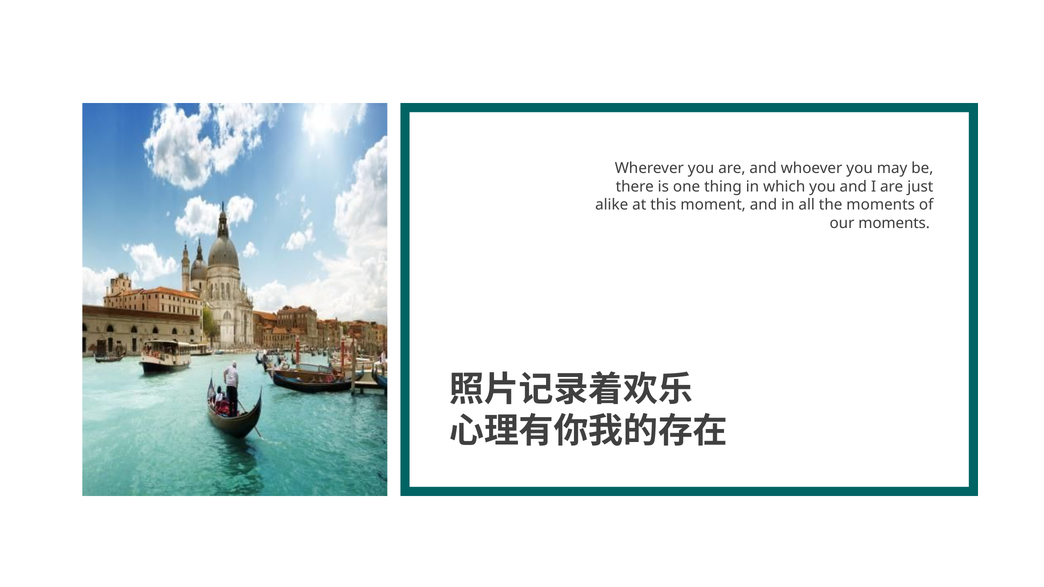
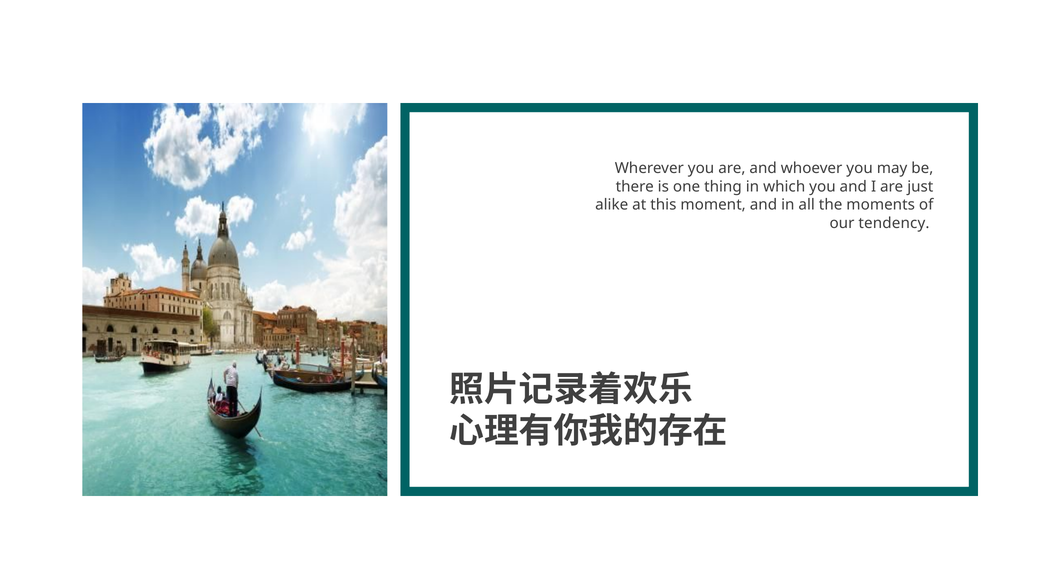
our moments: moments -> tendency (894, 223)
